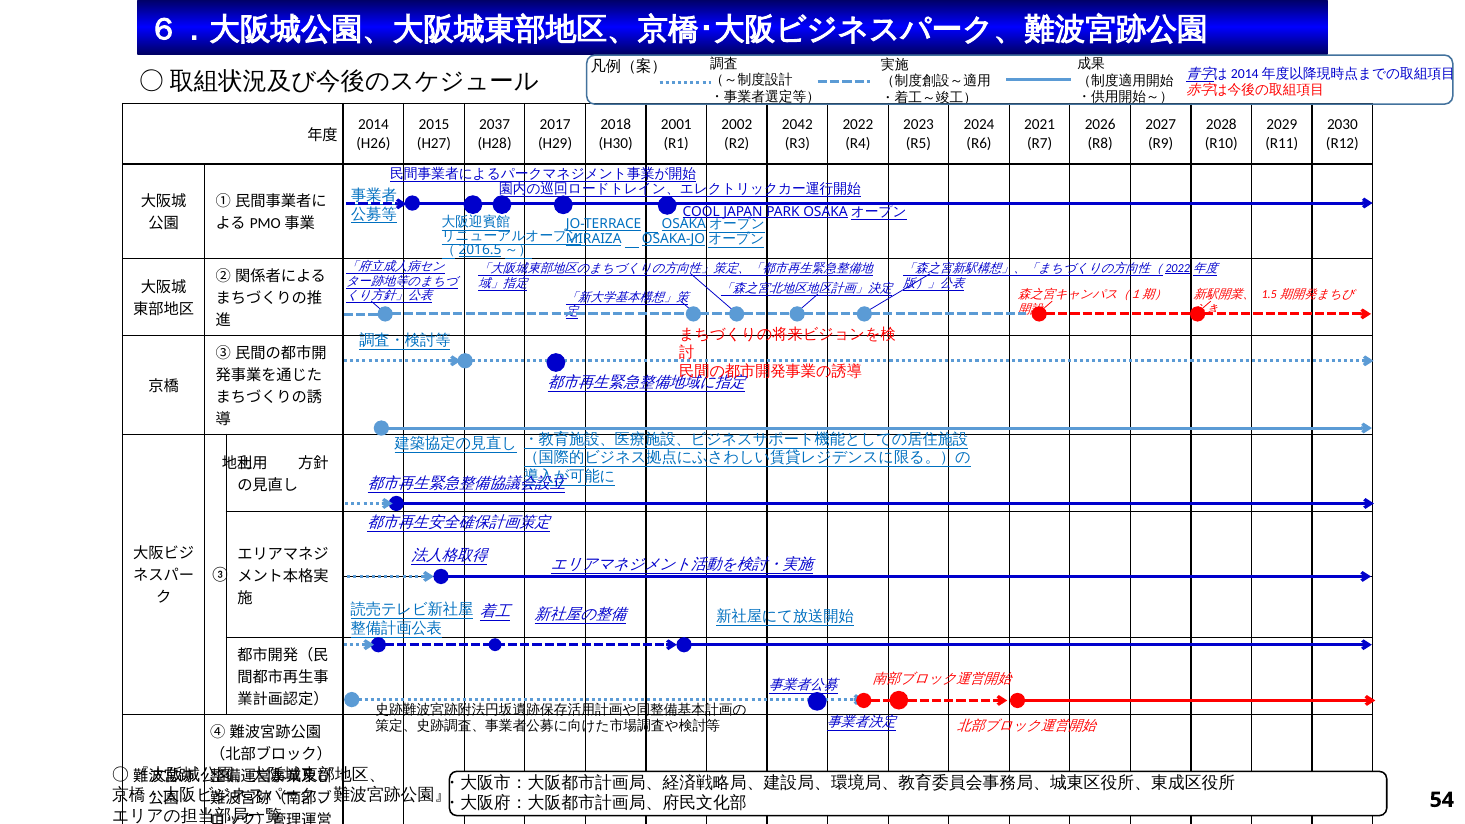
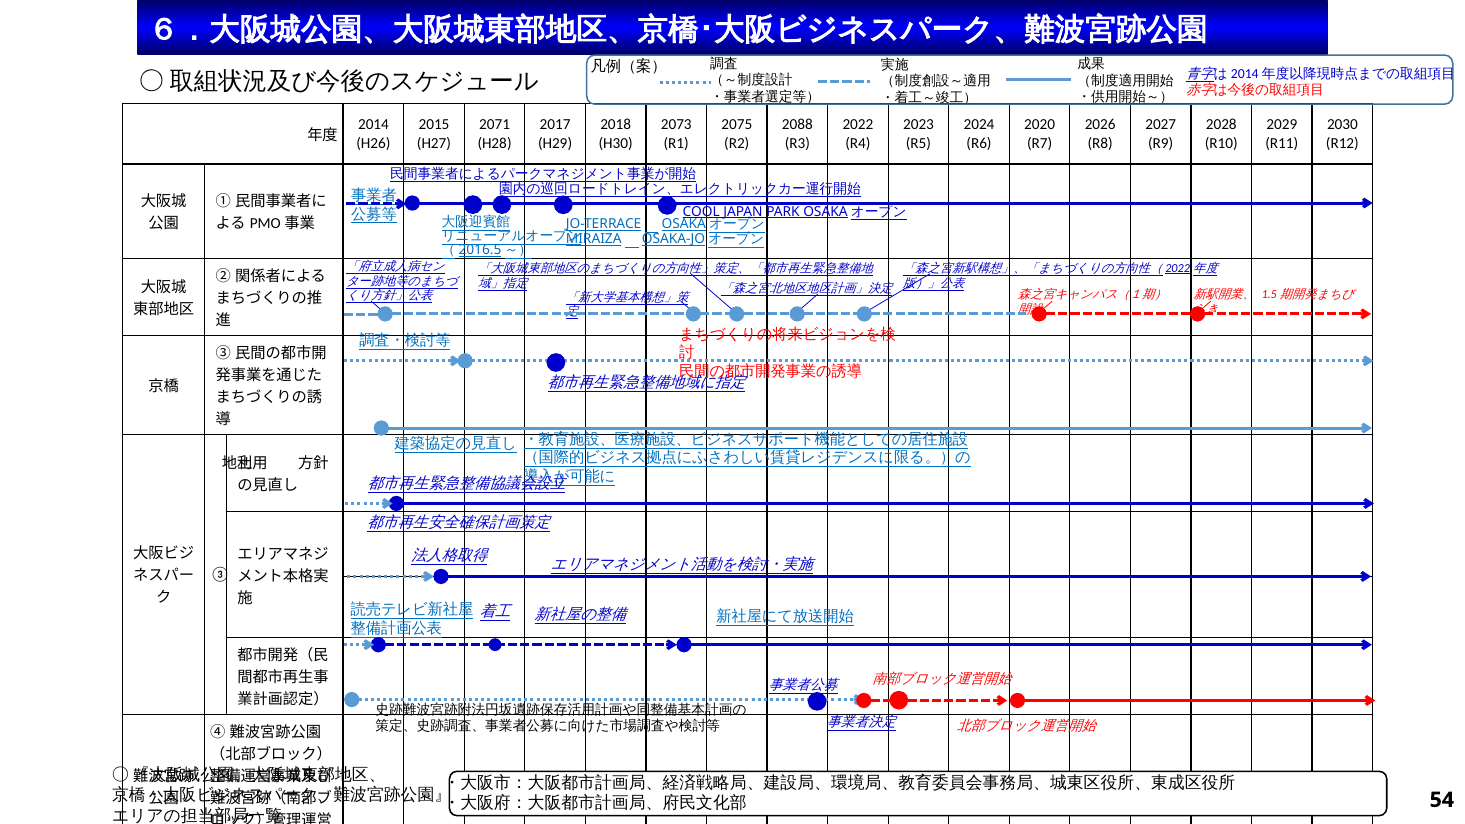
2037: 2037 -> 2071 (495, 125)
2001: 2001 -> 2073 (676, 125)
2002: 2002 -> 2075 (737, 125)
2042: 2042 -> 2088 (797, 125)
2021: 2021 -> 2020 (1040, 125)
